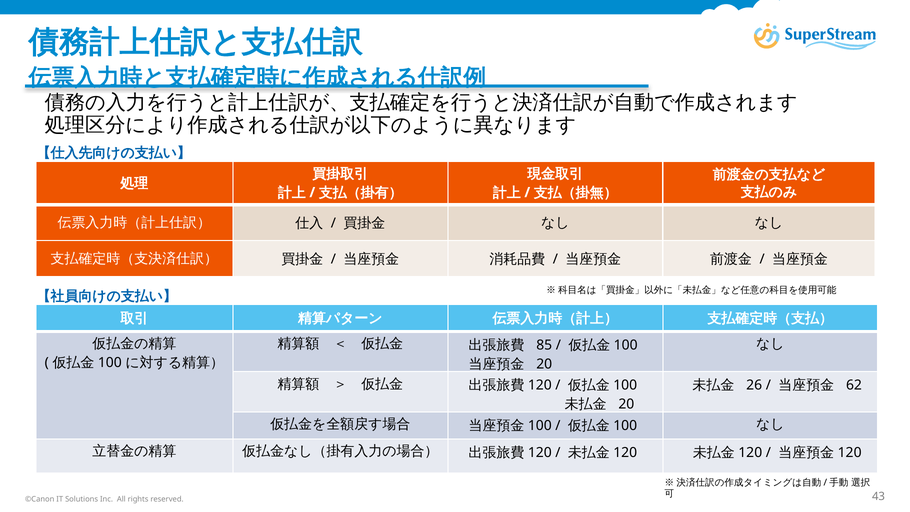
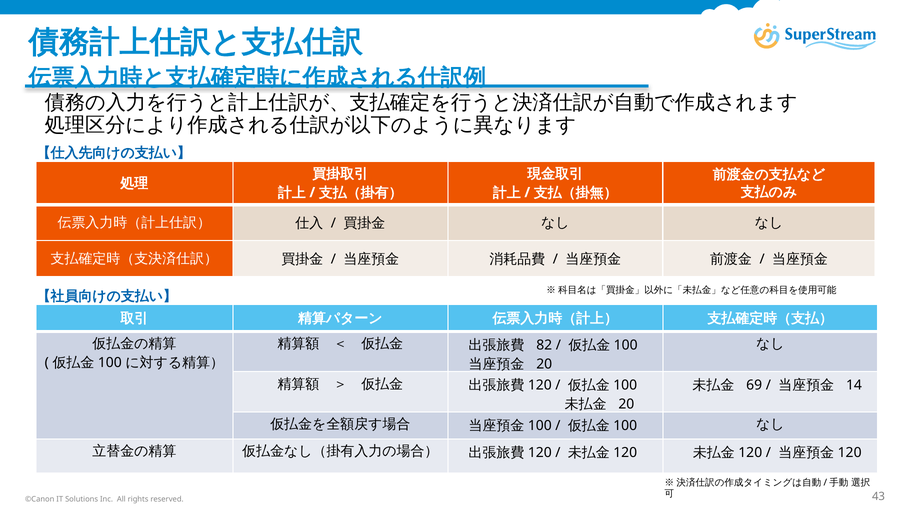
85: 85 -> 82 (544, 345)
26: 26 -> 69 (754, 385)
62: 62 -> 14 (854, 385)
